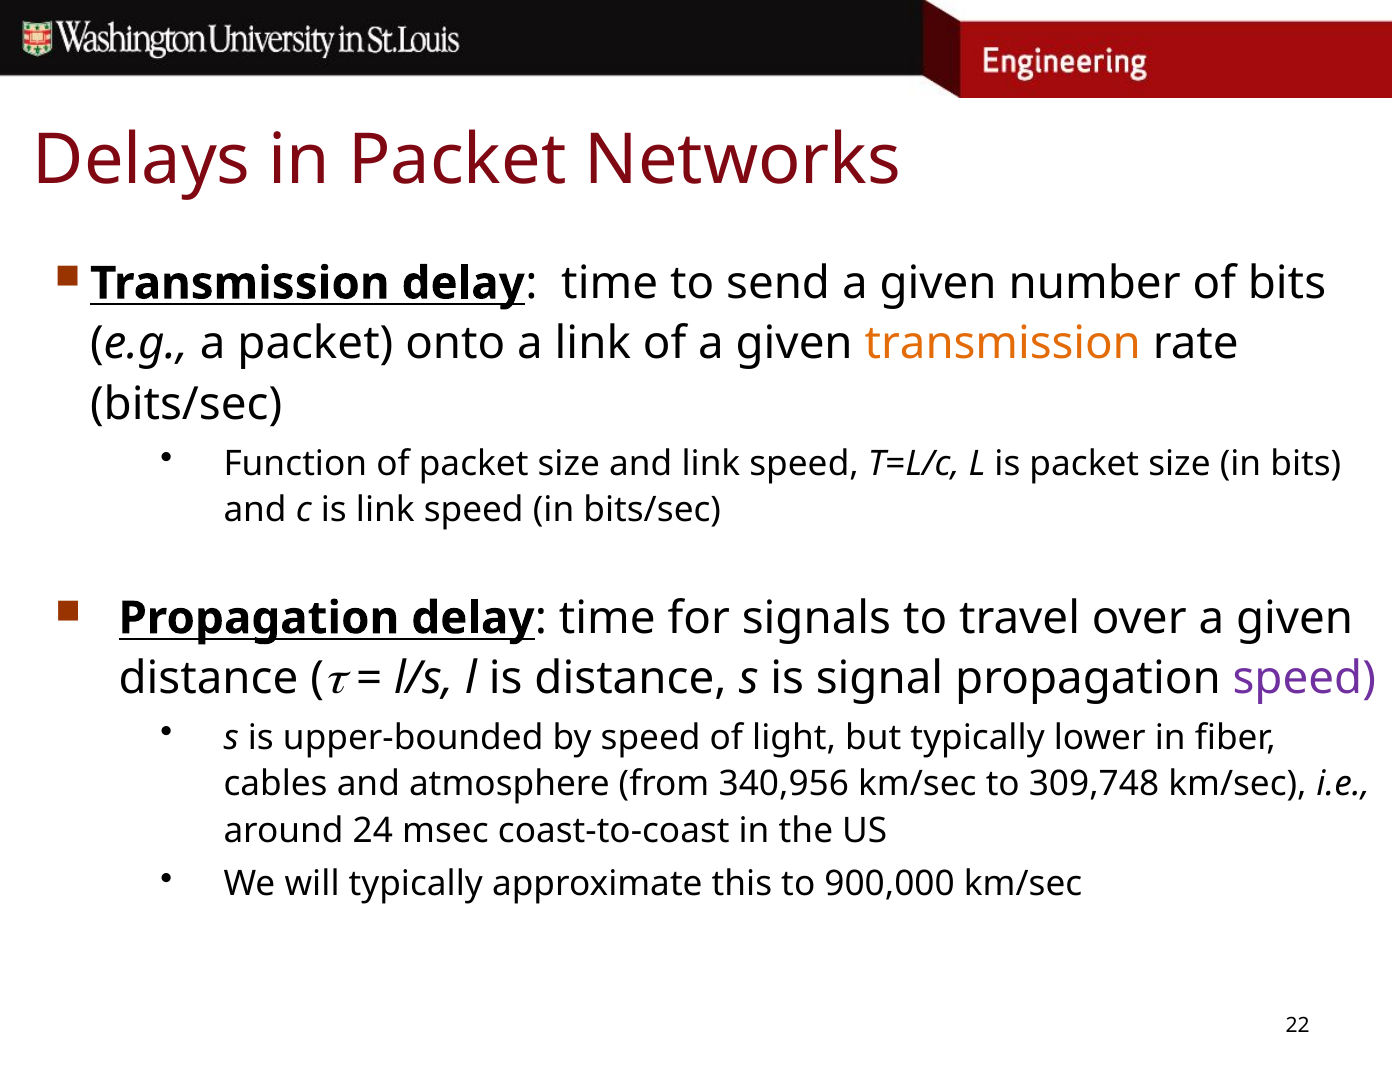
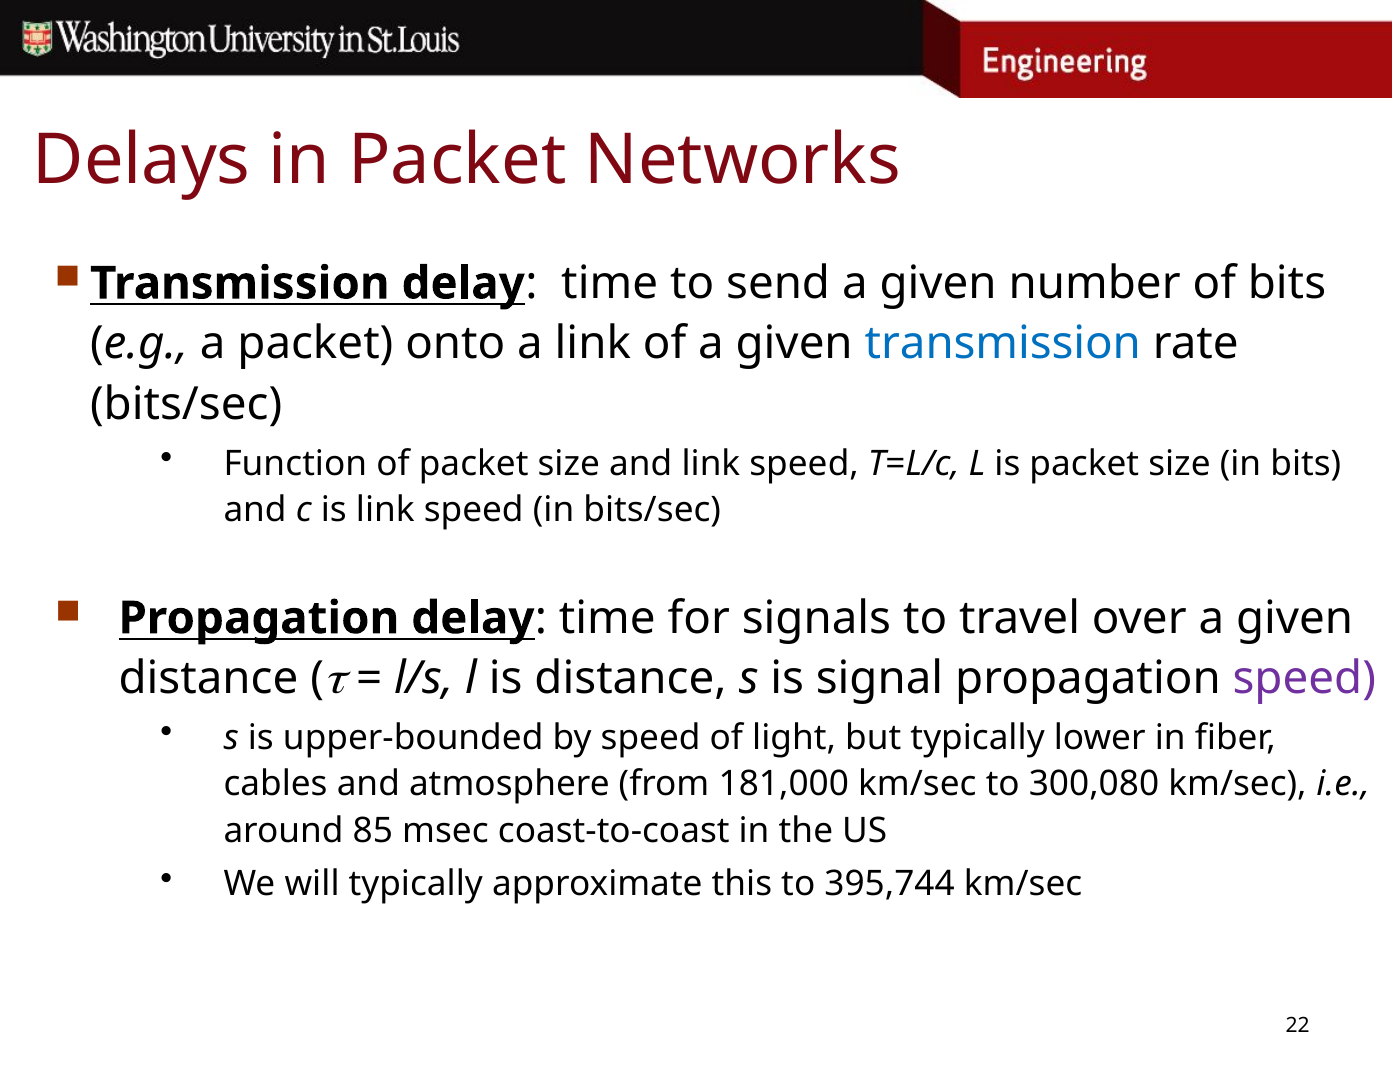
transmission colour: orange -> blue (1003, 344)
340,956: 340,956 -> 181,000 (784, 784)
309,748: 309,748 -> 300,080 (1094, 784)
24: 24 -> 85 (373, 830)
900,000: 900,000 -> 395,744 (890, 884)
